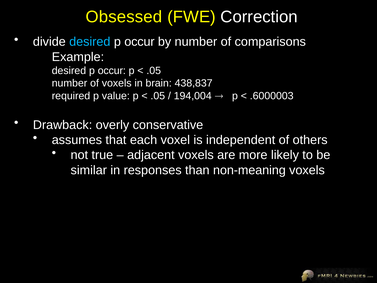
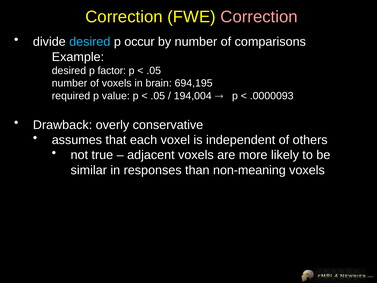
Obsessed: Obsessed -> Correction (124, 17)
Correction colour: white -> pink (259, 17)
occur: occur -> factor (112, 71)
438,837: 438,837 -> 694,195 (194, 83)
.6000003: .6000003 -> .0000093 (272, 96)
